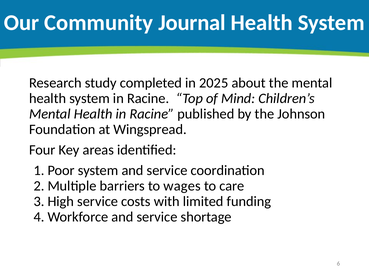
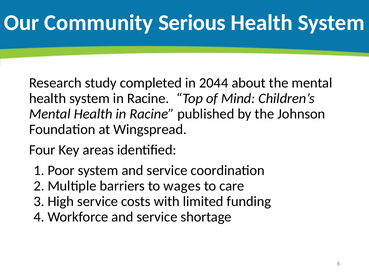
Journal: Journal -> Serious (192, 23)
2025: 2025 -> 2044 (214, 83)
